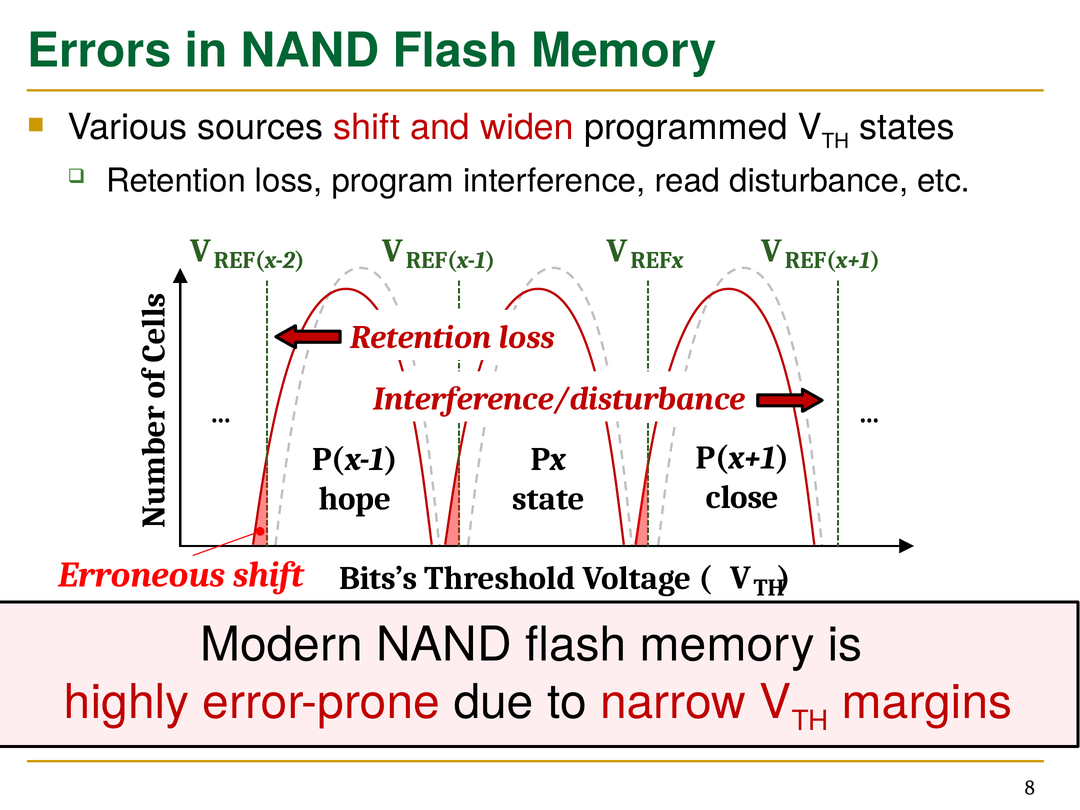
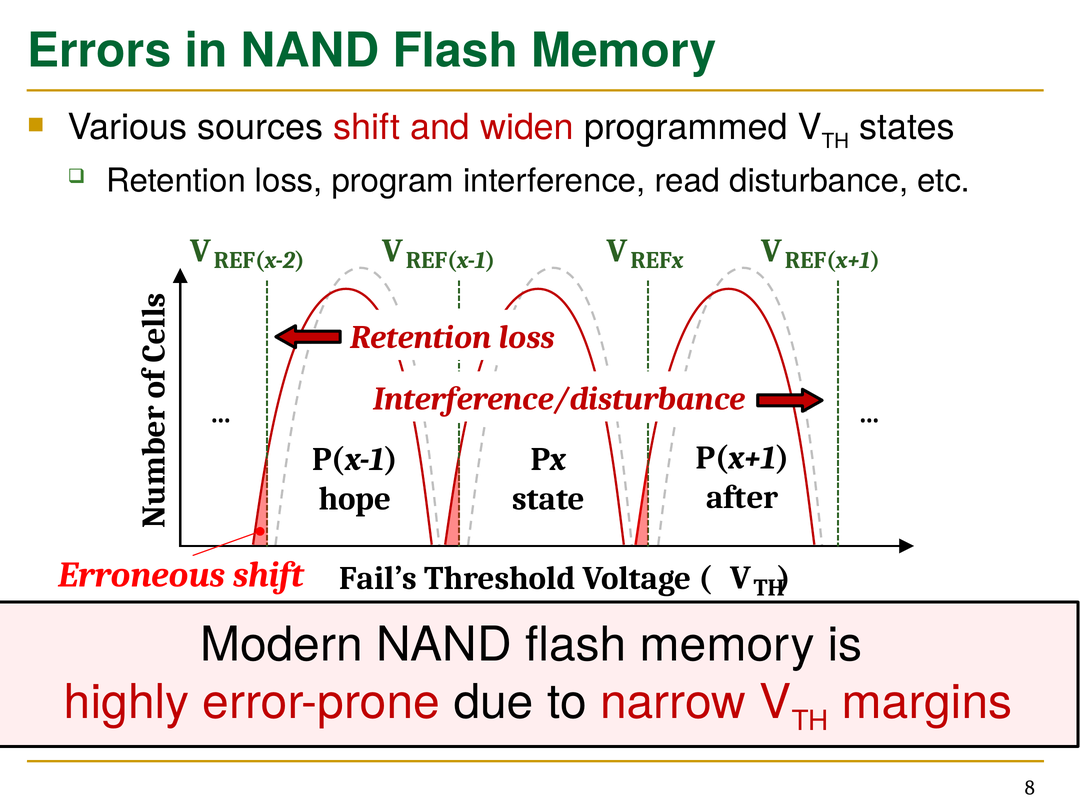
close: close -> after (742, 497)
Bits’s: Bits’s -> Fail’s (378, 579)
